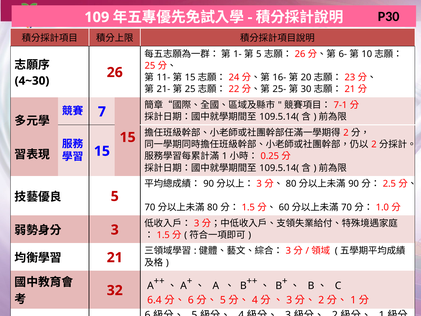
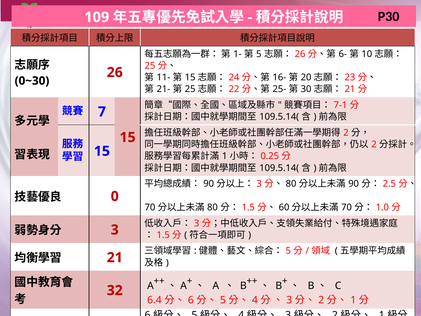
4~30: 4~30 -> 0~30 (32, 81)
5: 5 -> 0 (115, 196)
3: 3 -> 5 (288, 251)
